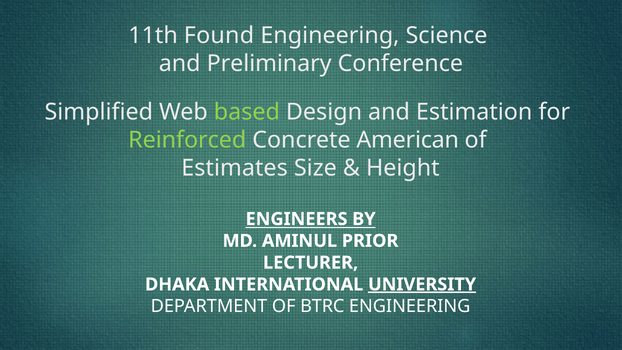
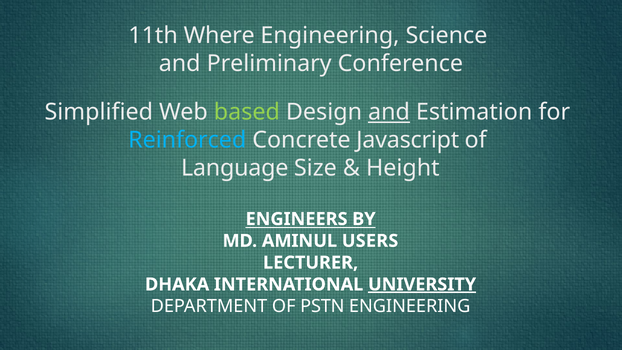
Found: Found -> Where (219, 35)
and underline: none -> present (389, 112)
Reinforced colour: light green -> light blue (187, 140)
American: American -> Javascript (408, 140)
Estimates: Estimates -> Language (235, 168)
PRIOR: PRIOR -> USERS (370, 241)
BTRC: BTRC -> PSTN (322, 306)
